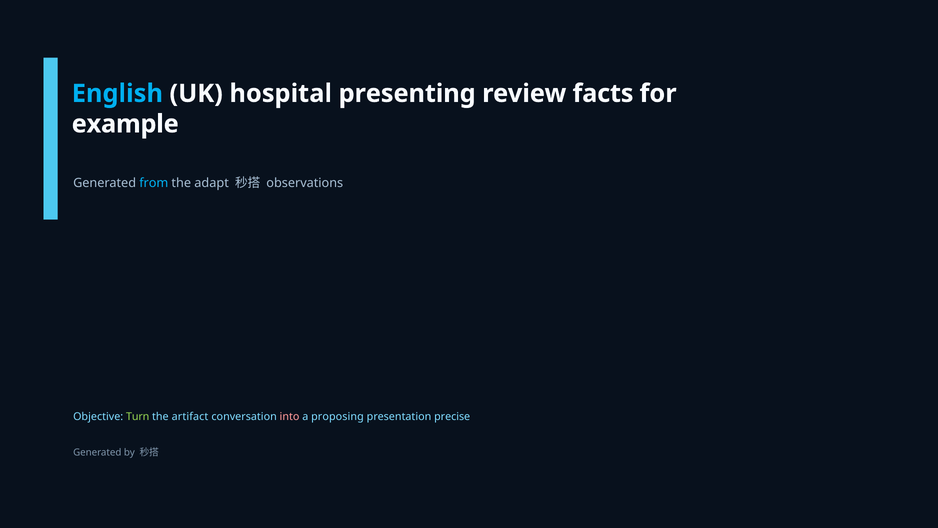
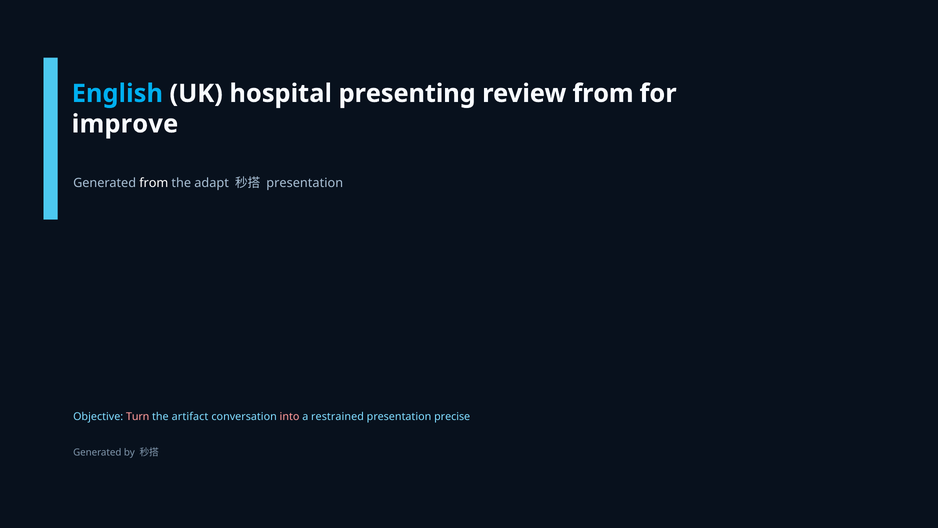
review facts: facts -> from (603, 93)
example: example -> improve (125, 124)
from colour: light blue -> white (154, 183)
observations: observations -> presentation (305, 183)
Turn colour: light green -> pink (138, 416)
proposing: proposing -> restrained (337, 416)
